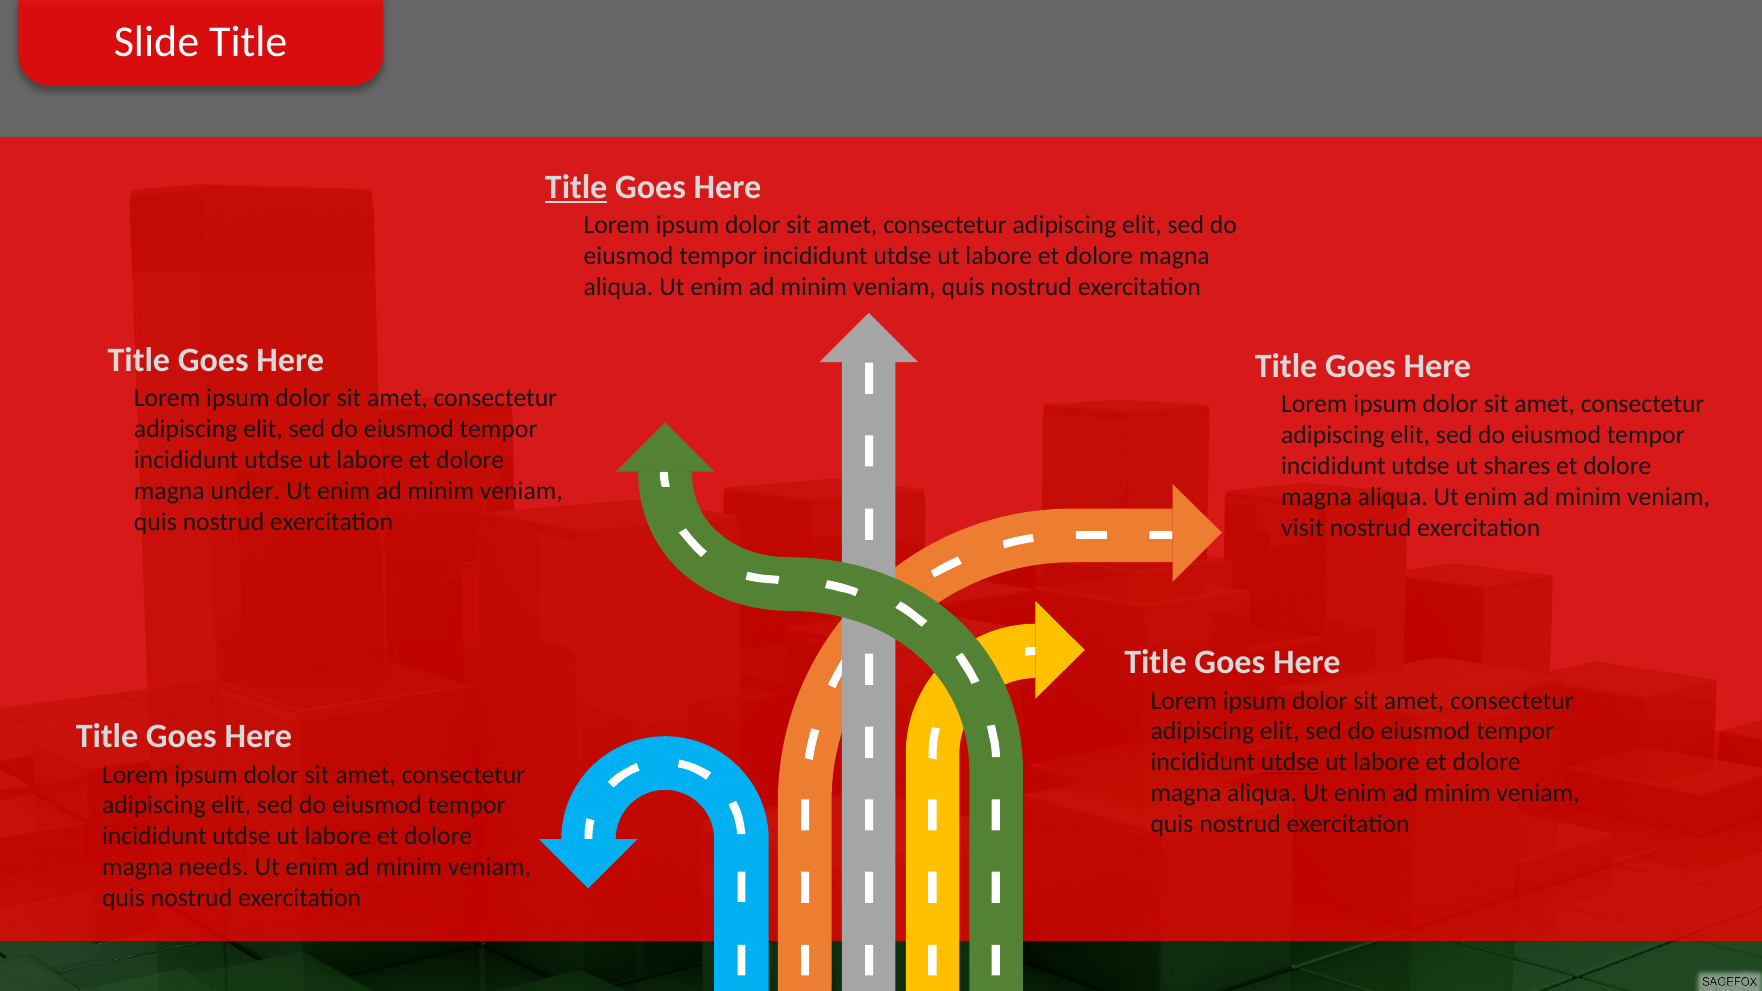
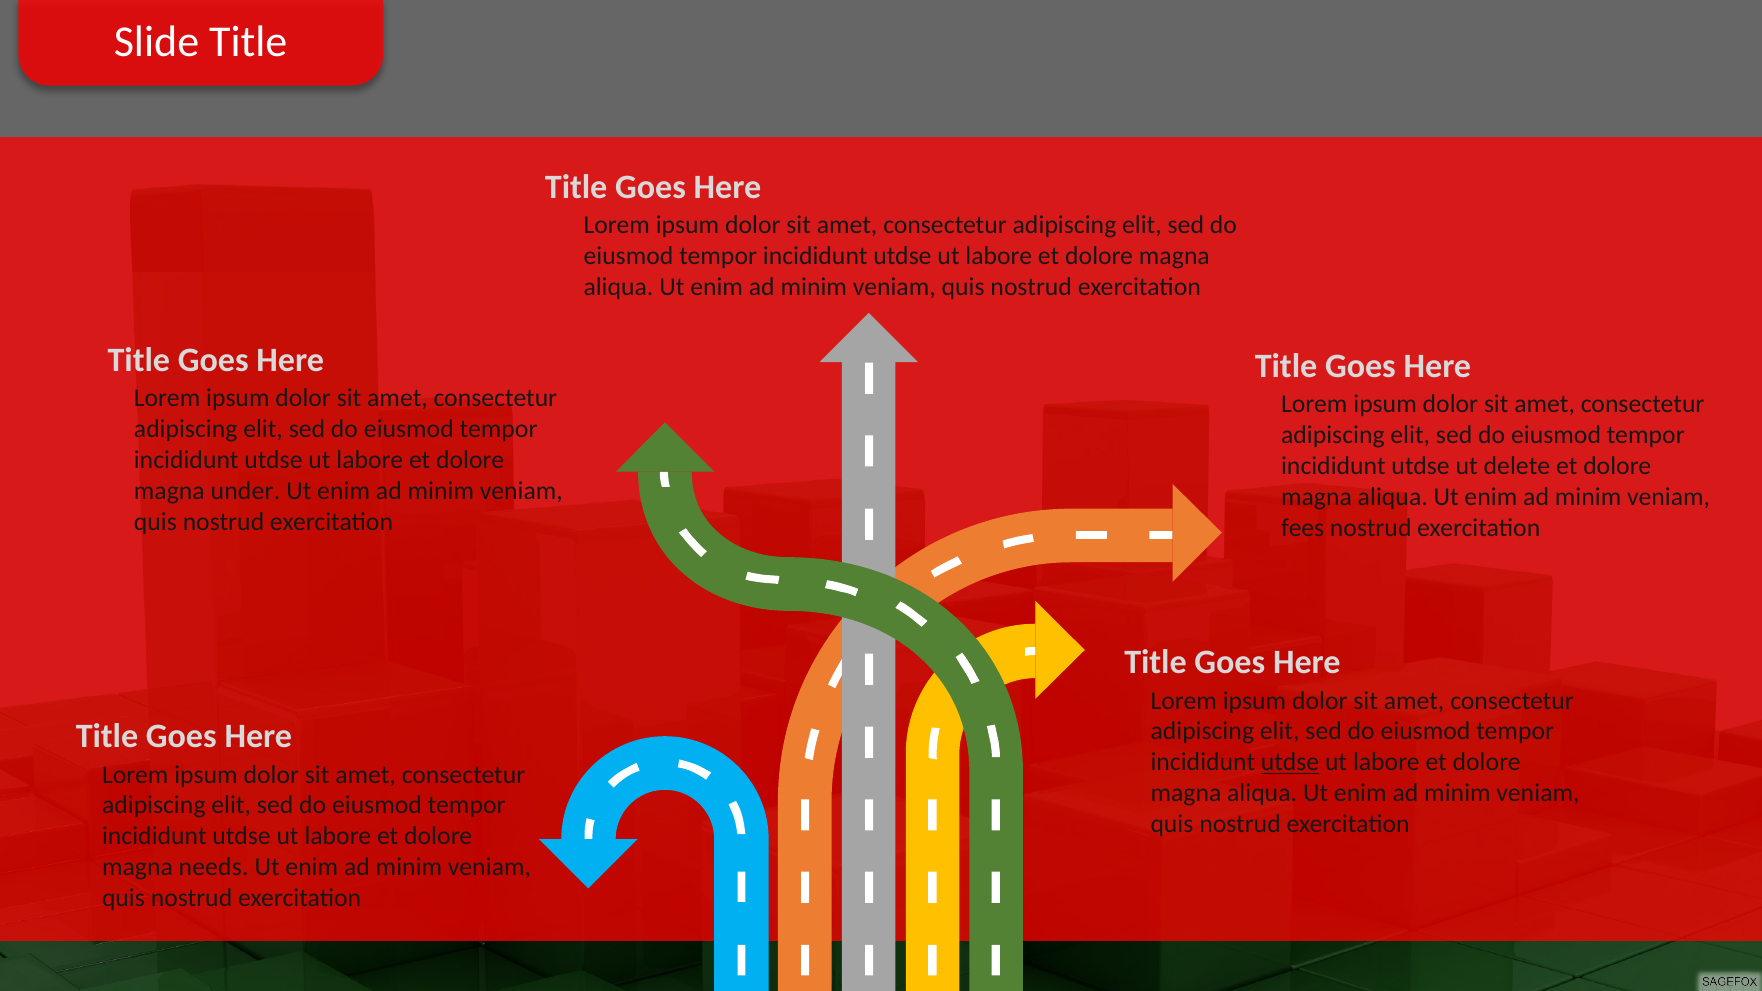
Title underline: present -> none (576, 187)
shares: shares -> delete (1517, 466)
visit: visit -> fees (1303, 528)
